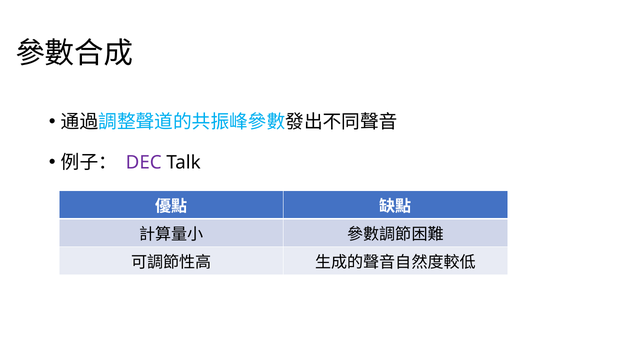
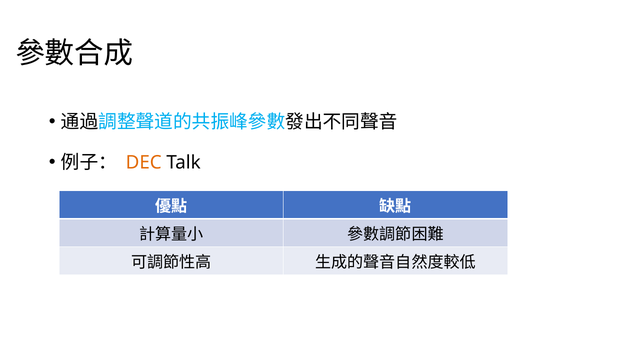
DEC colour: purple -> orange (144, 163)
